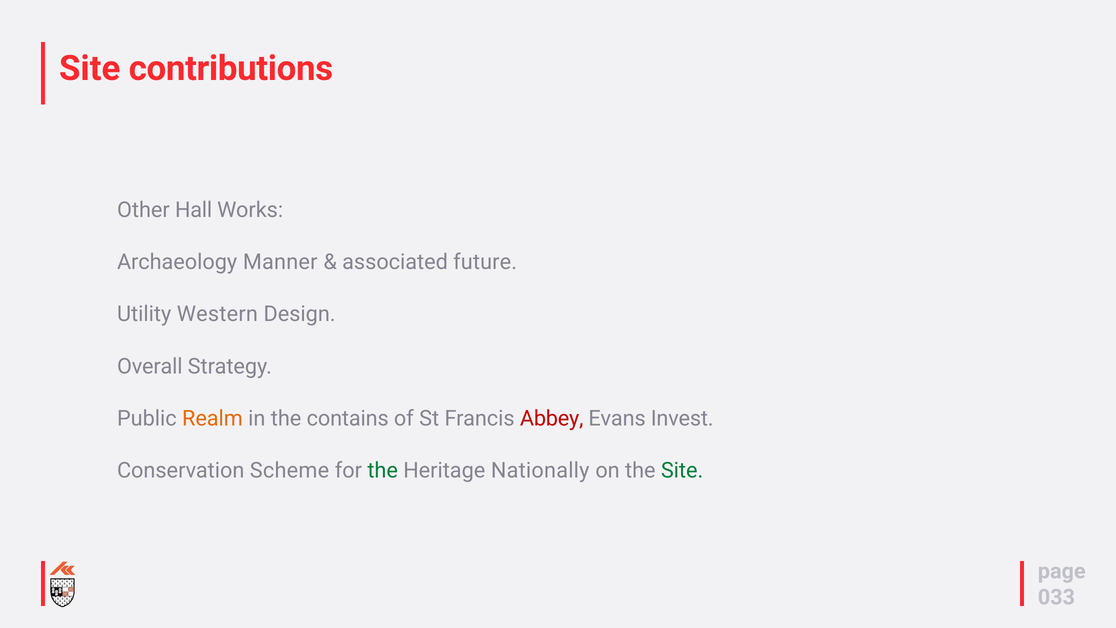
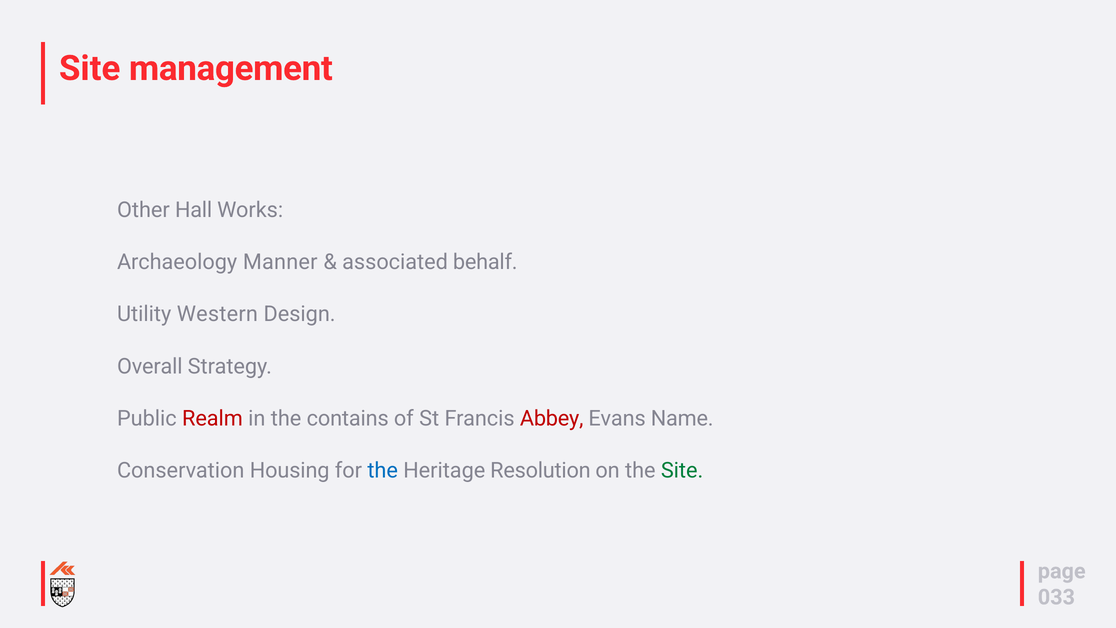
contributions: contributions -> management (231, 68)
future: future -> behalf (485, 262)
Realm colour: orange -> red (212, 418)
Invest: Invest -> Name (682, 418)
Scheme: Scheme -> Housing (290, 470)
the colour: green -> blue (383, 470)
Nationally: Nationally -> Resolution (540, 470)
